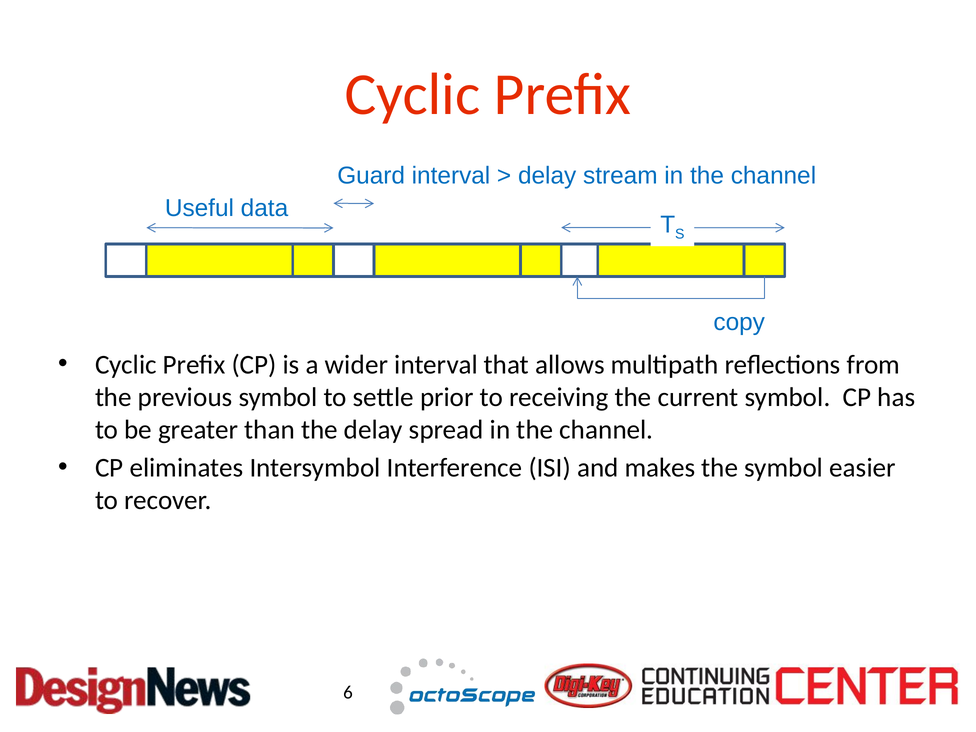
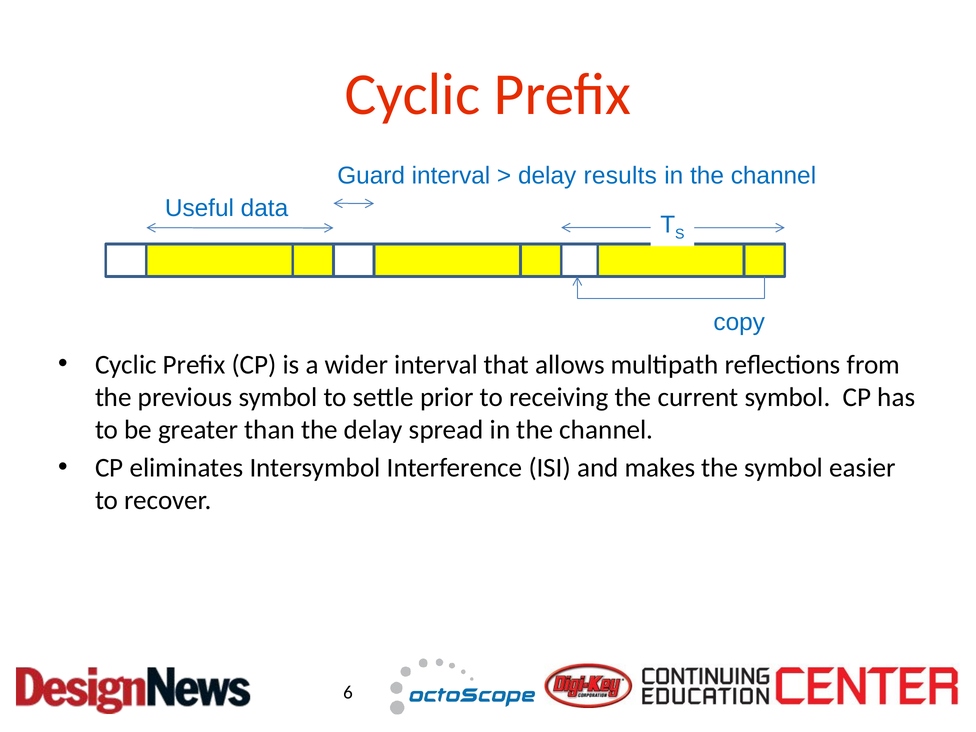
stream: stream -> results (620, 176)
